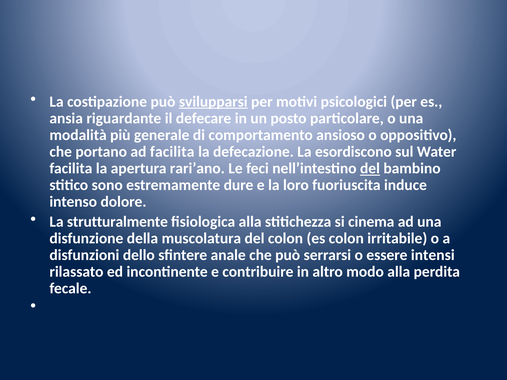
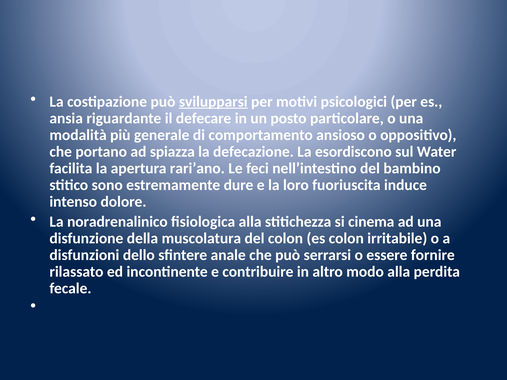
ad facilita: facilita -> spiazza (172, 152)
del underline: present -> none (370, 169)
strutturalmente: strutturalmente -> noradrenalinico (117, 222)
intensi: intensi -> fornire (433, 255)
